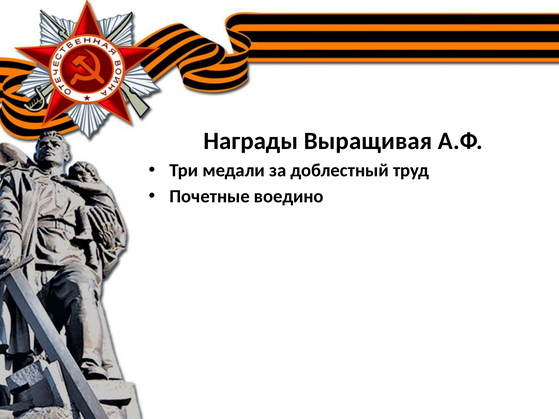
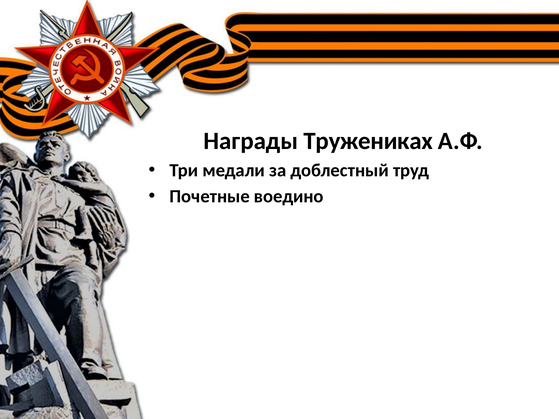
Выращивая: Выращивая -> Тружениках (368, 141)
